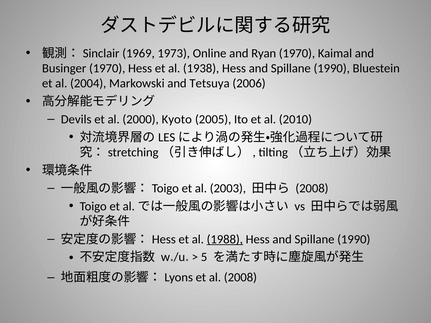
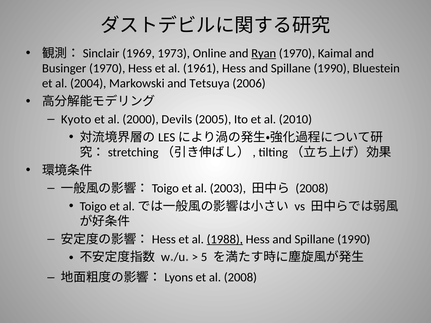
Ryan underline: none -> present (264, 53)
1938: 1938 -> 1961 (201, 68)
Devils: Devils -> Kyoto (76, 119)
Kyoto: Kyoto -> Devils (177, 119)
